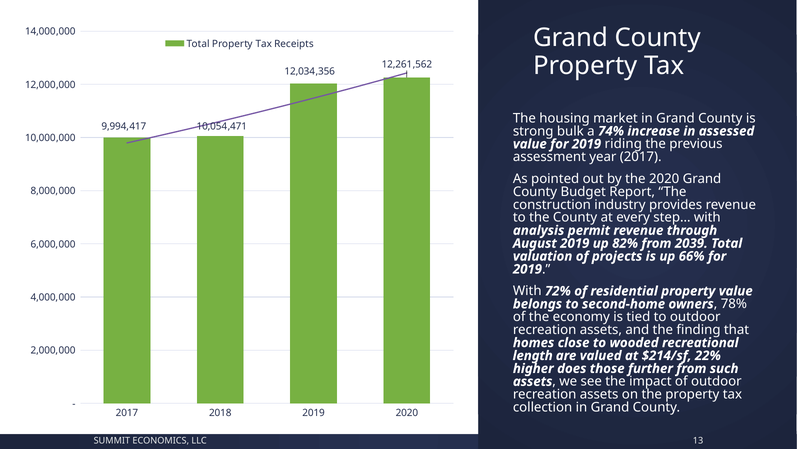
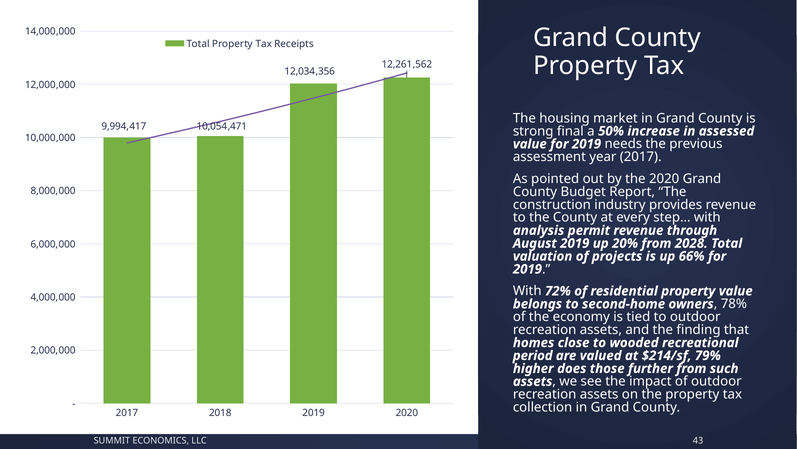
bulk: bulk -> final (570, 131)
74%: 74% -> 50% (611, 131)
riding: riding -> needs (623, 144)
82%: 82% -> 20% (625, 243)
2039: 2039 -> 2028 (691, 243)
length: length -> period (533, 355)
22%: 22% -> 79% (708, 355)
13: 13 -> 43 (698, 440)
